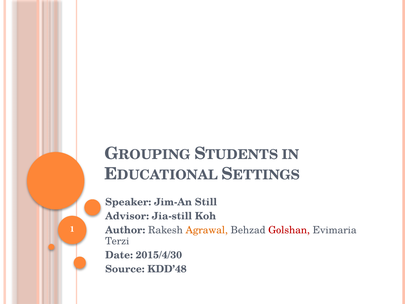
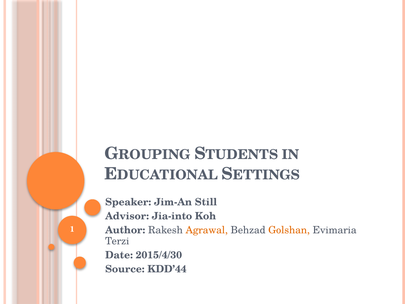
Jia-still: Jia-still -> Jia-into (172, 216)
Golshan colour: red -> orange (289, 230)
KDD’48: KDD’48 -> KDD’44 (167, 269)
